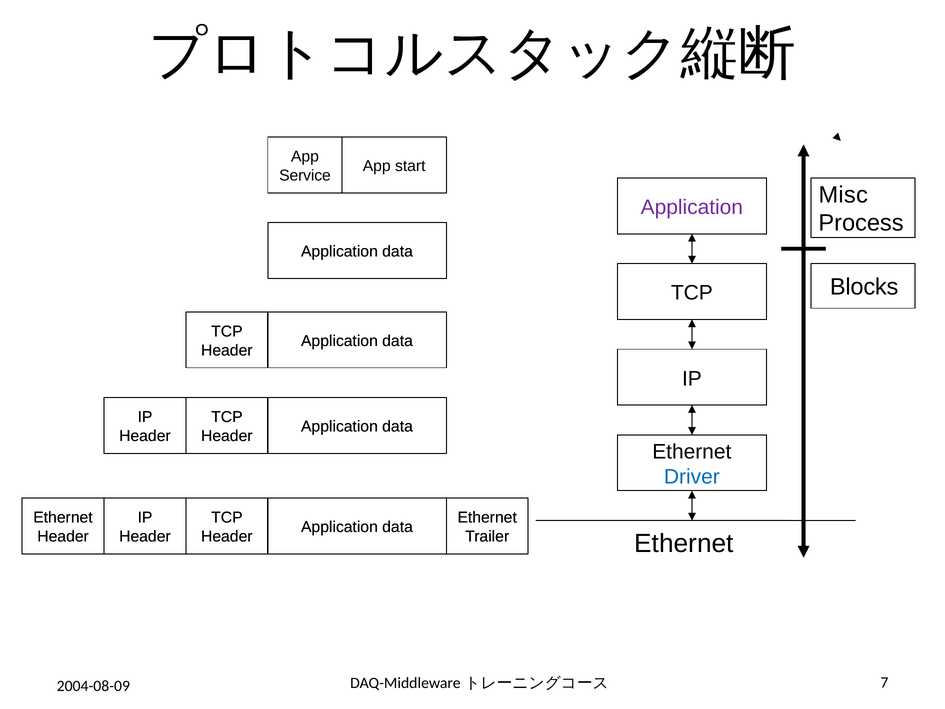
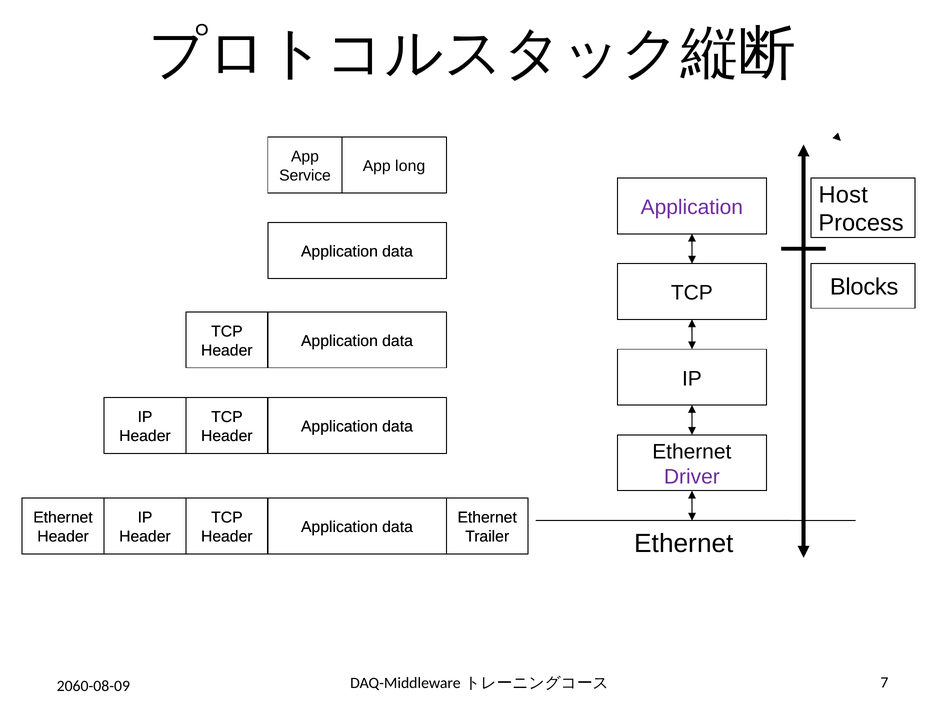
start: start -> long (410, 166)
Misc: Misc -> Host (843, 195)
Driver colour: blue -> purple (692, 477)
2004-08-09: 2004-08-09 -> 2060-08-09 (93, 686)
